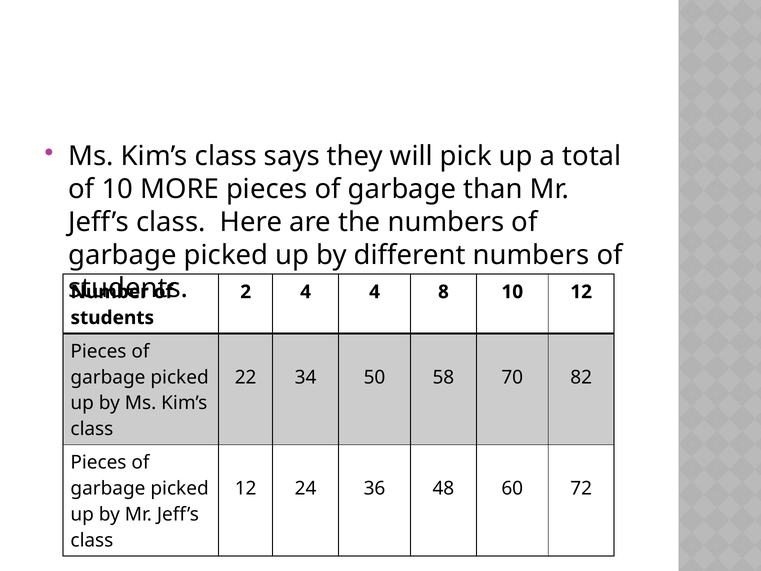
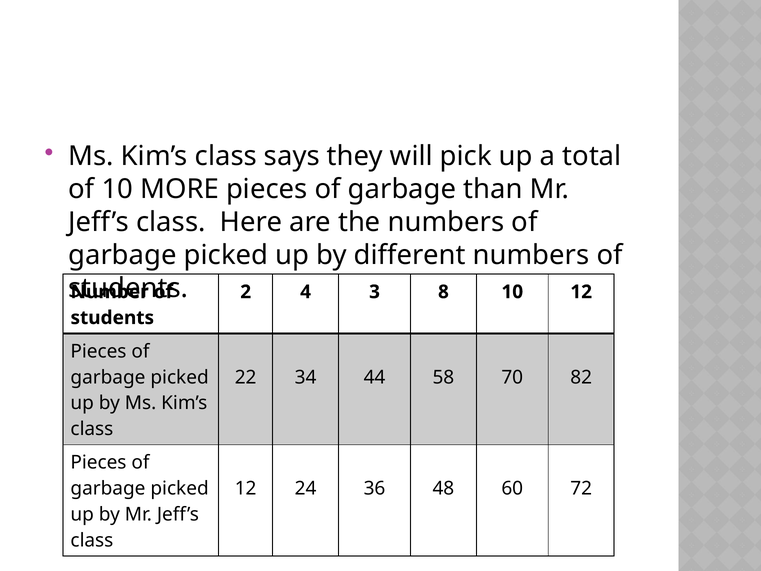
4 4: 4 -> 3 (375, 292)
50: 50 -> 44 (374, 377)
